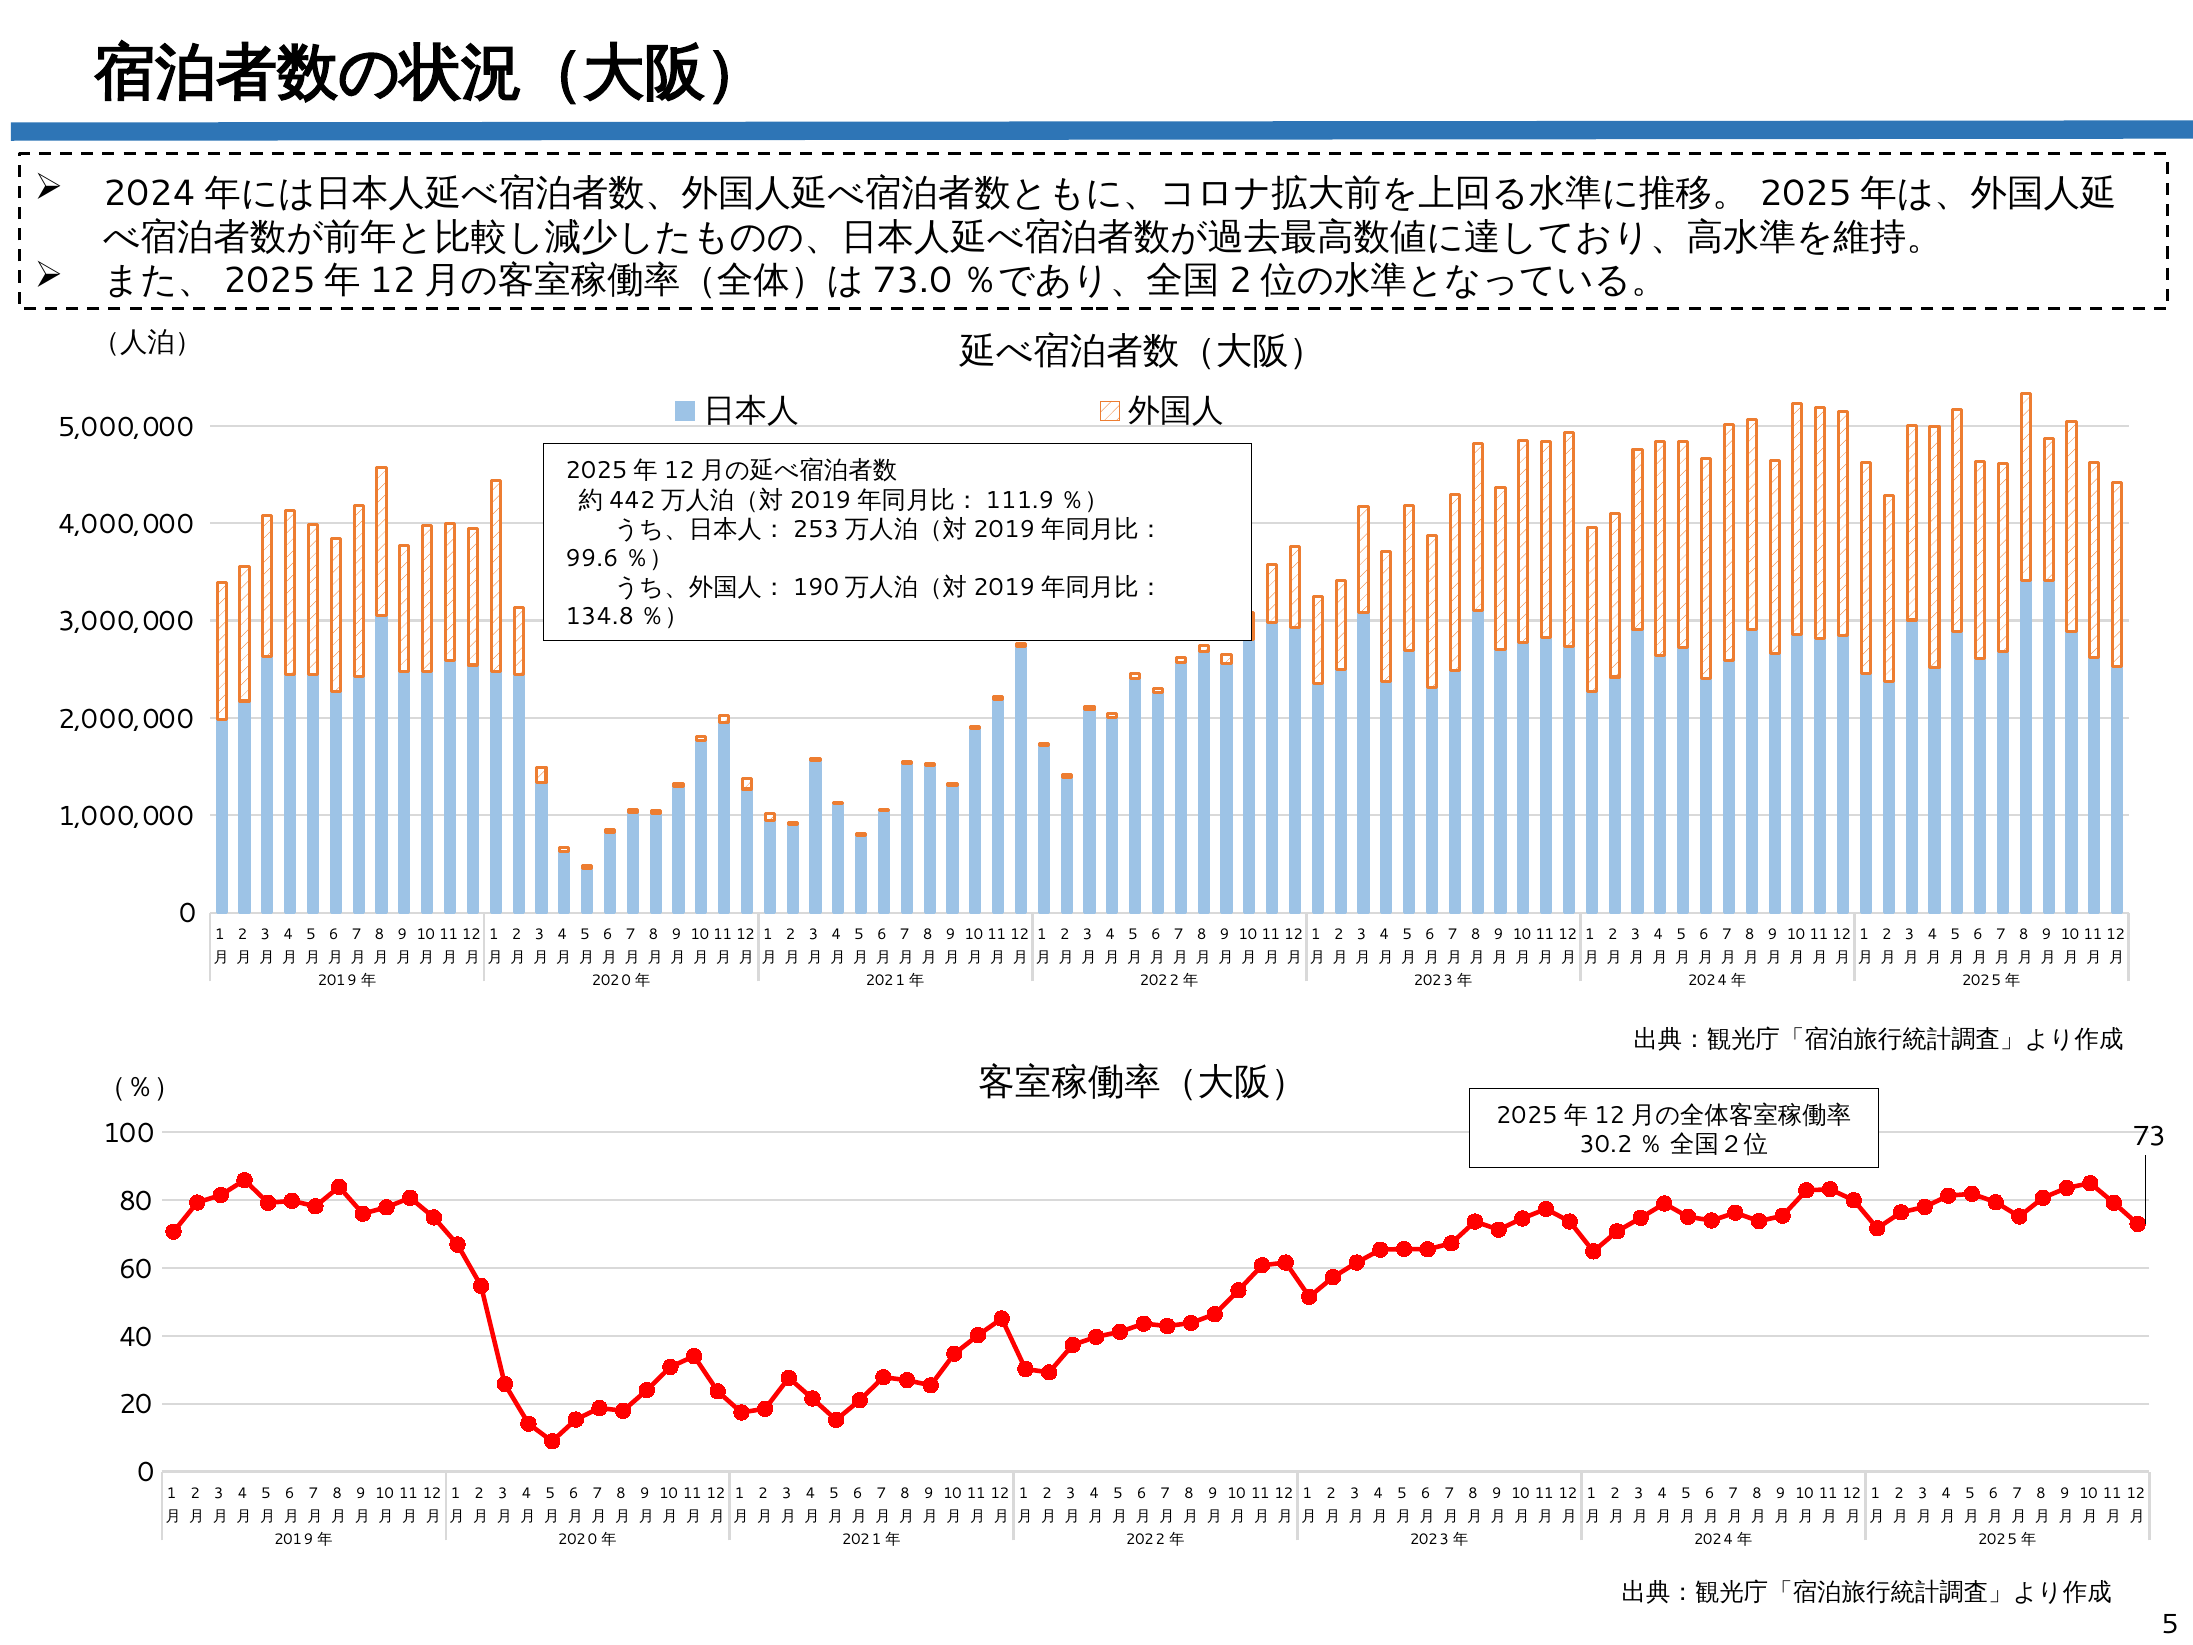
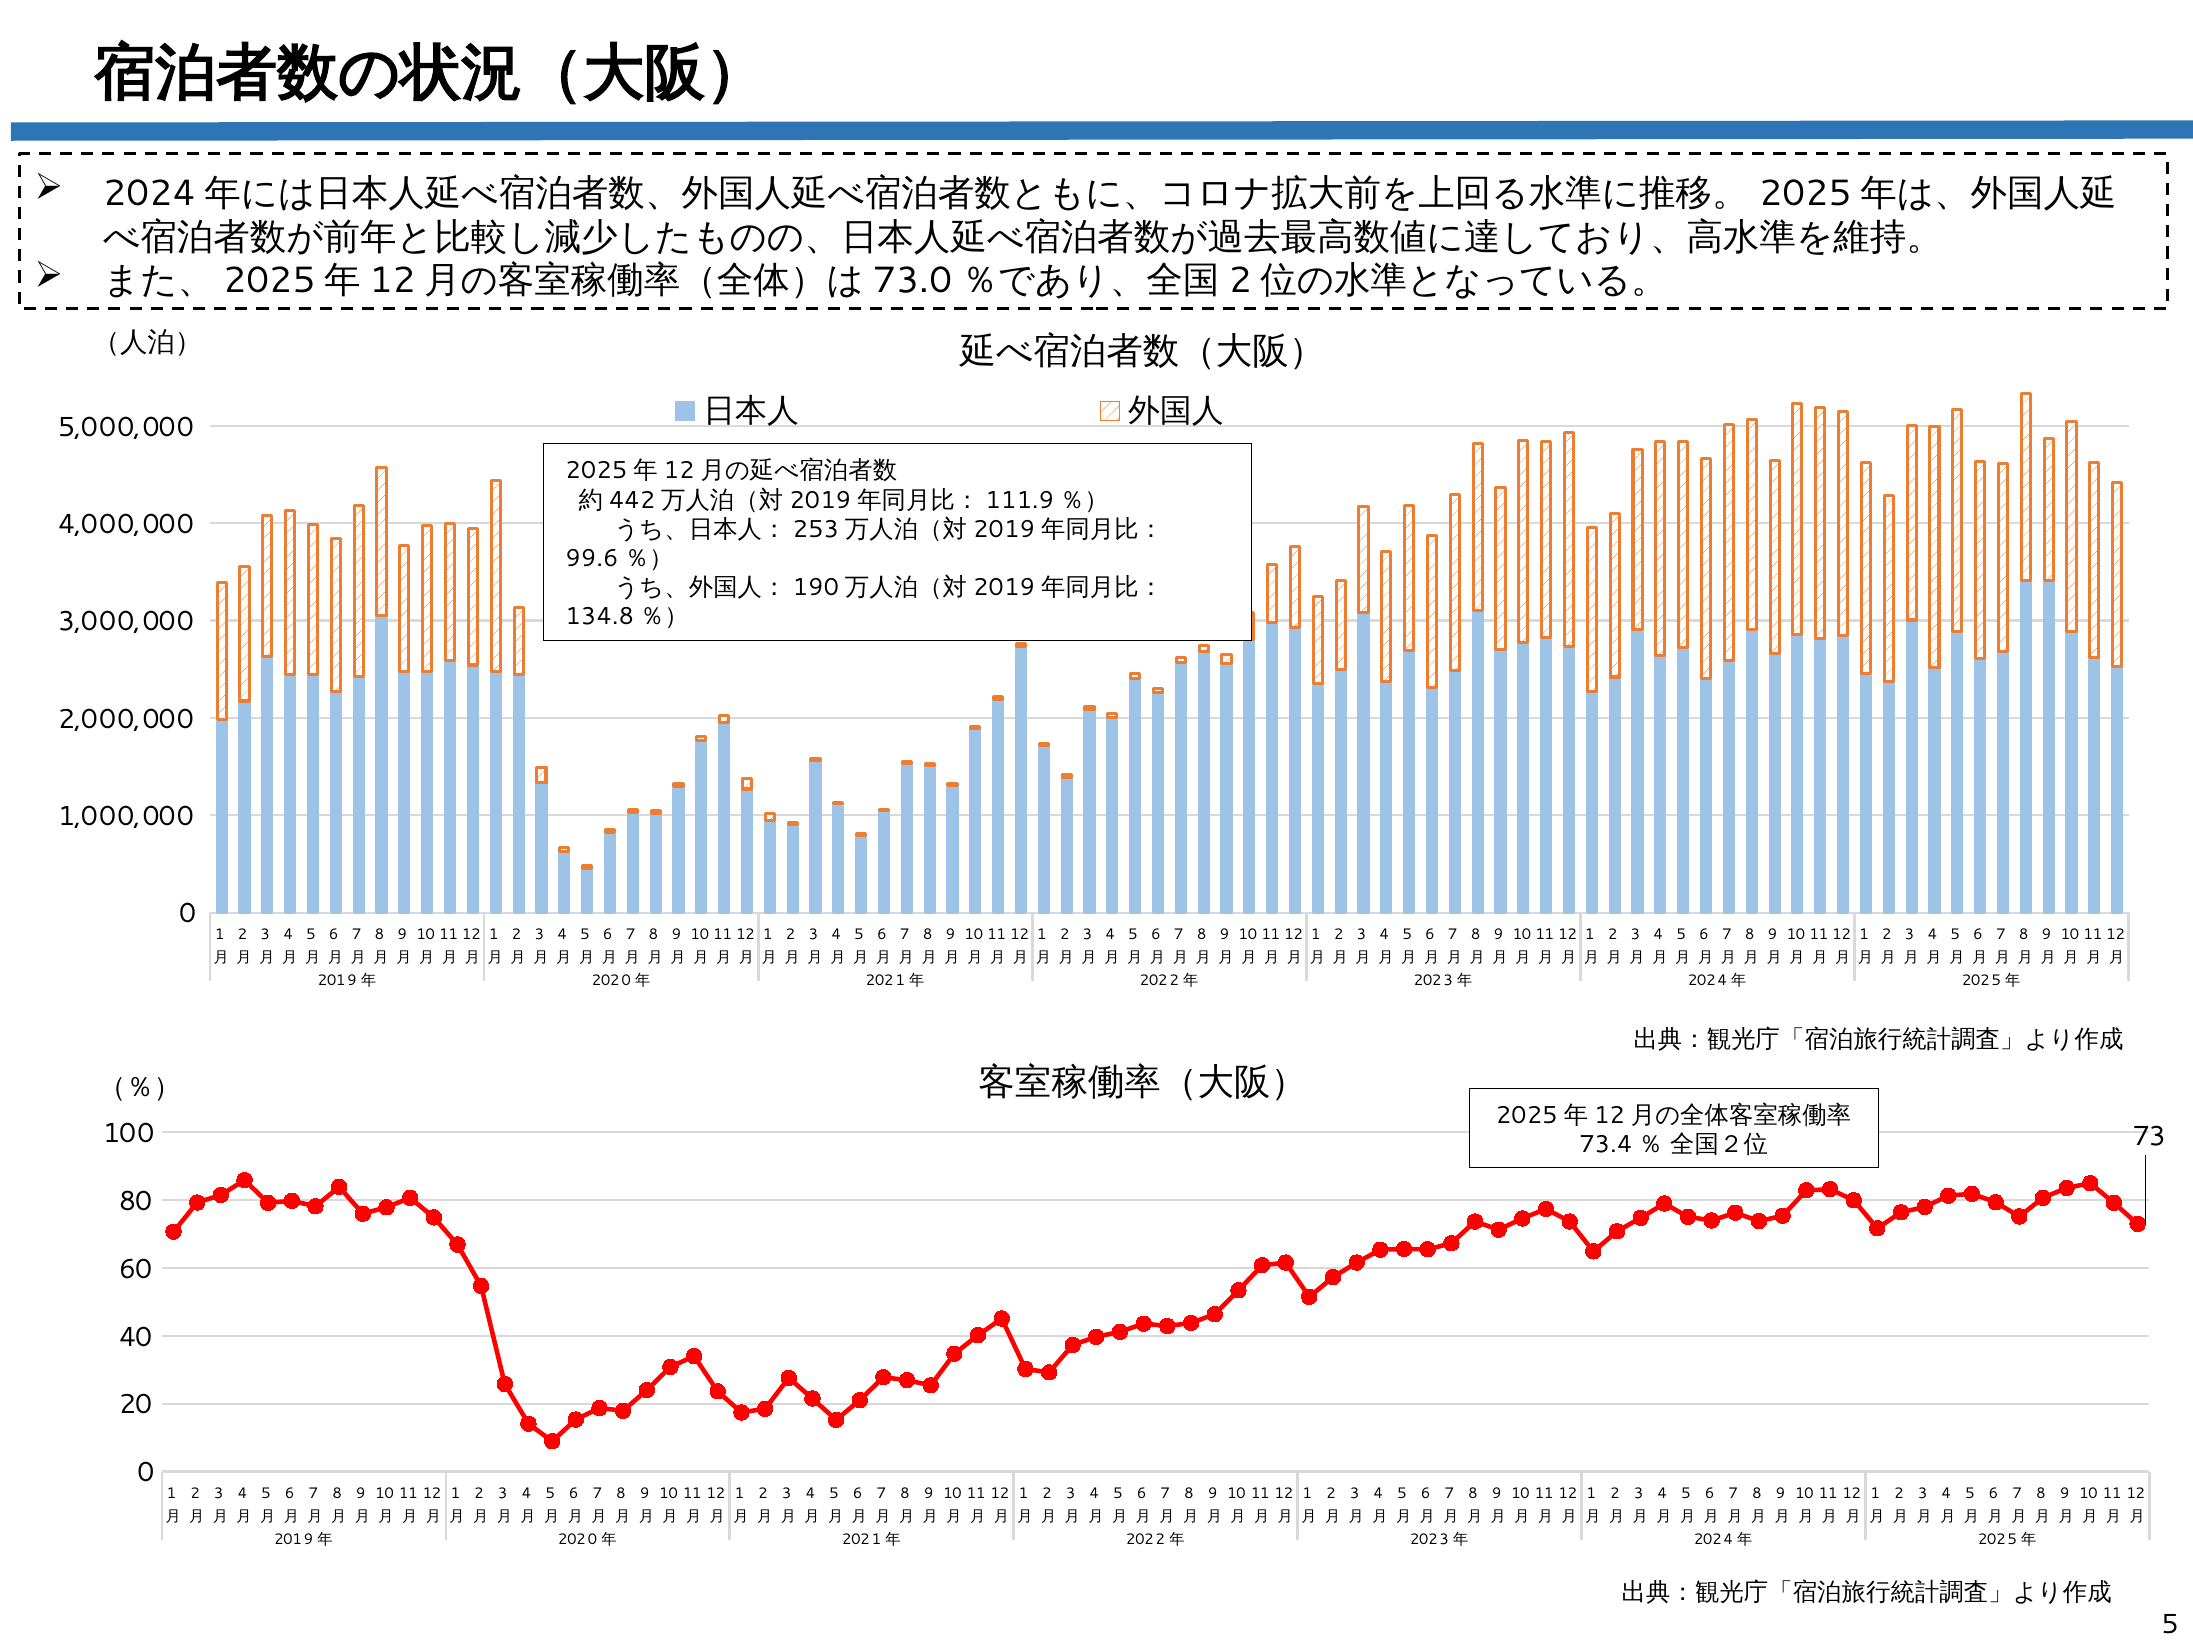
30.2: 30.2 -> 73.4 (1606, 1144)
